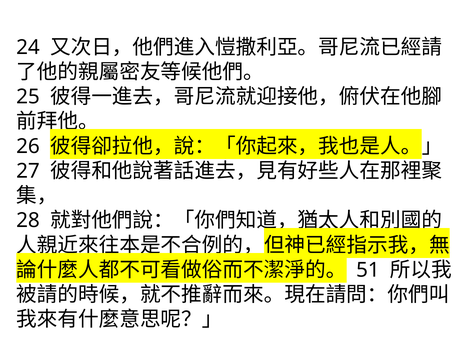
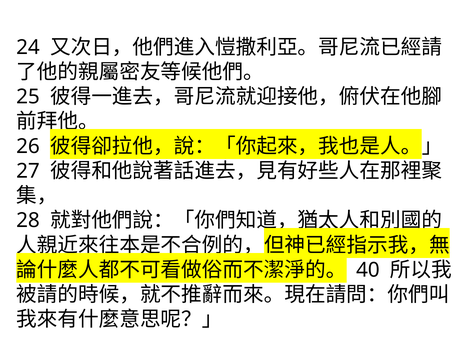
51: 51 -> 40 (368, 270)
